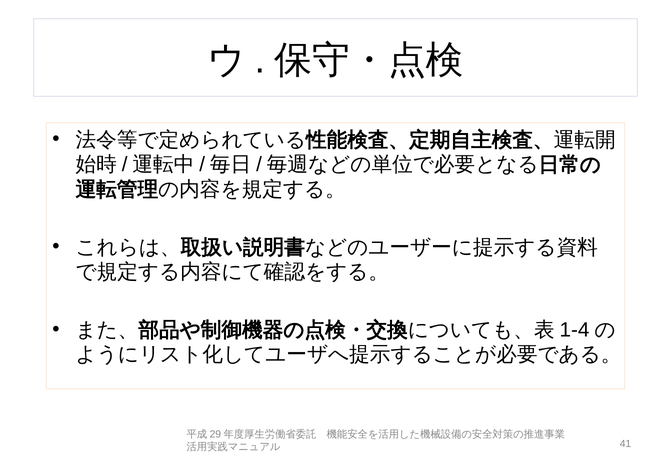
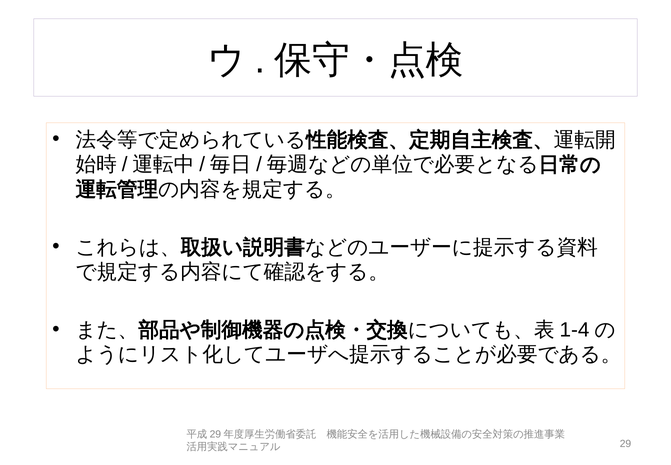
41: 41 -> 29 (626, 444)
